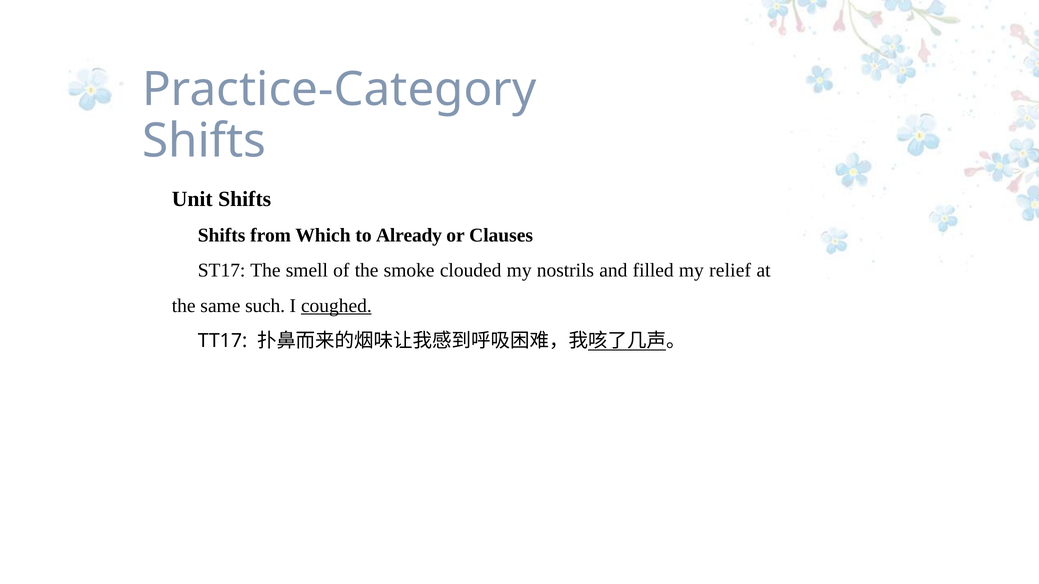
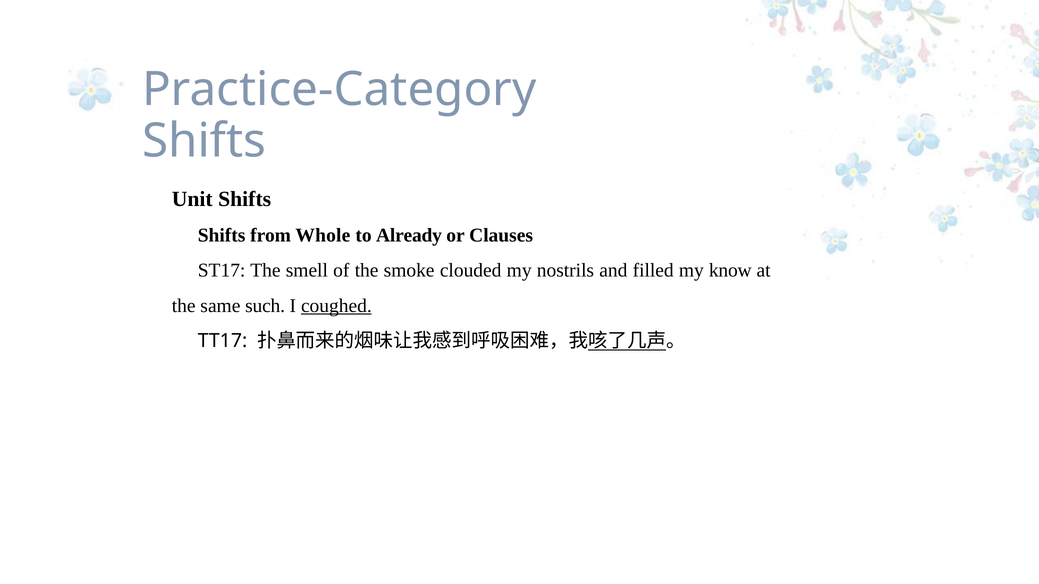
Which: Which -> Whole (323, 236)
relief: relief -> know (730, 271)
